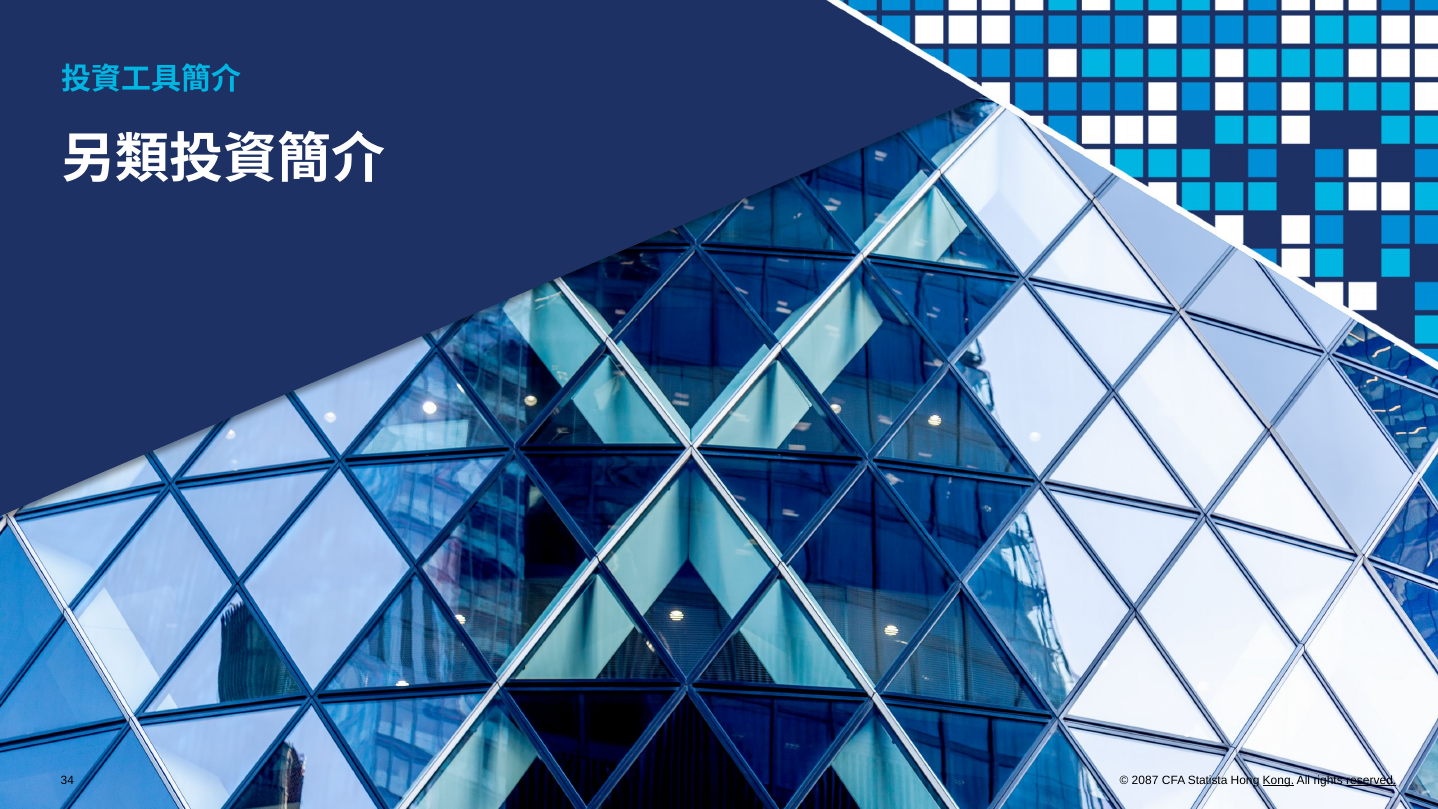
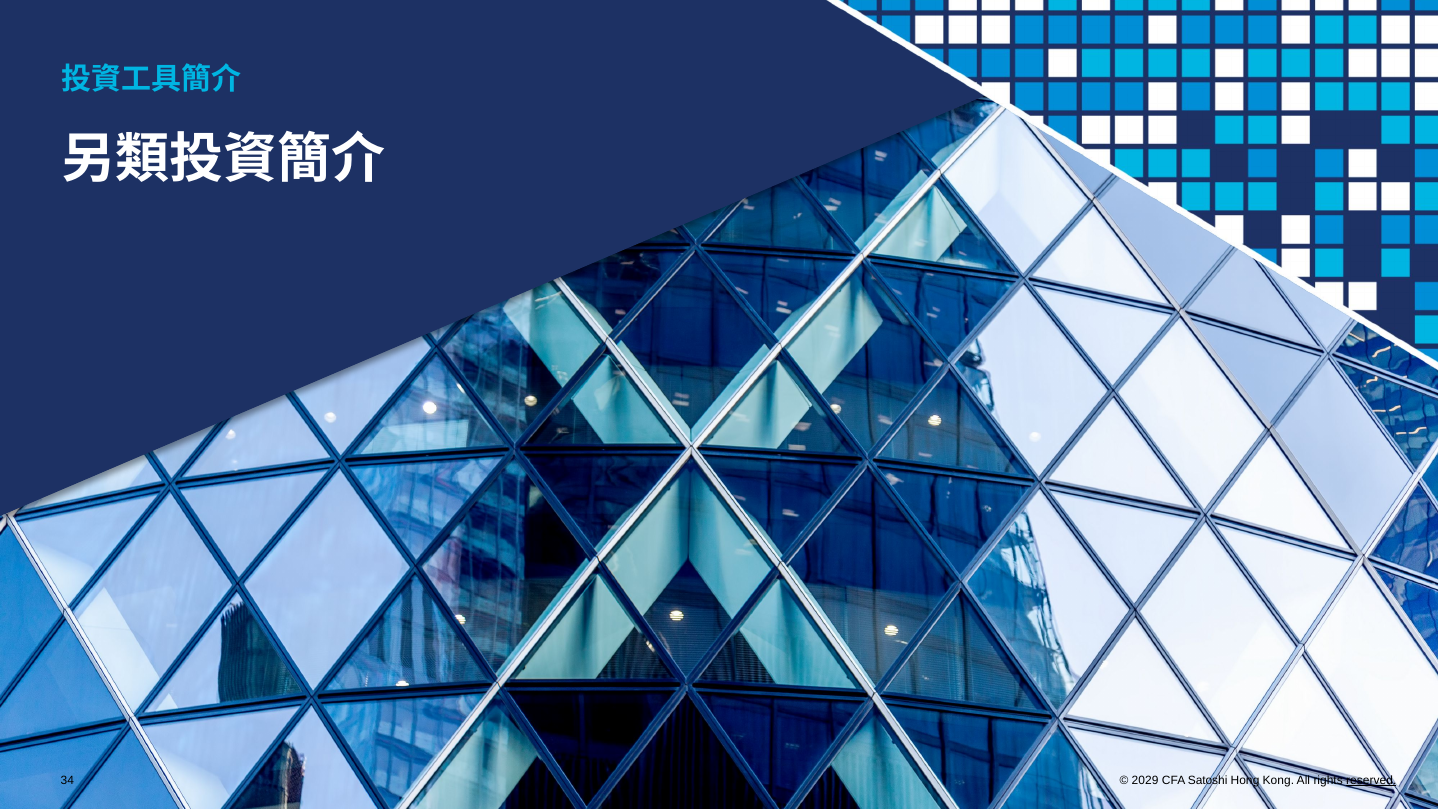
2087: 2087 -> 2029 (1145, 780)
Statista: Statista -> Satoshi (1208, 780)
Kong underline: present -> none (1278, 780)
